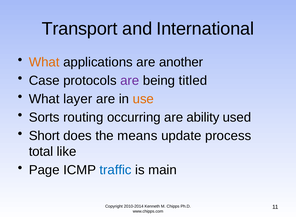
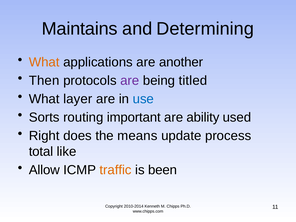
Transport: Transport -> Maintains (80, 29)
International: International -> Determining (205, 29)
Case: Case -> Then (44, 81)
use colour: orange -> blue (143, 99)
occurring: occurring -> important (134, 117)
Short: Short -> Right (44, 136)
Page: Page -> Allow (44, 170)
traffic colour: blue -> orange (116, 170)
main: main -> been (163, 170)
